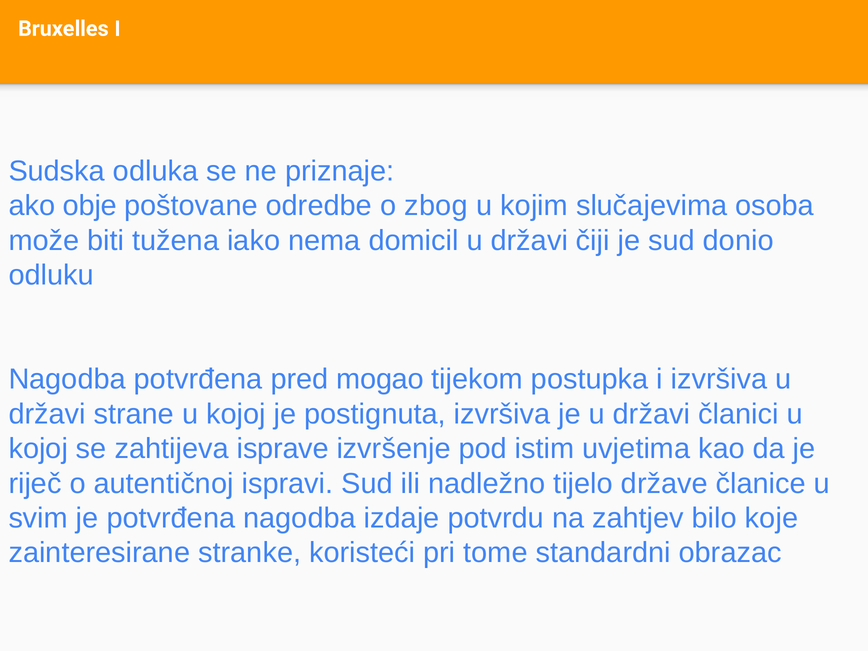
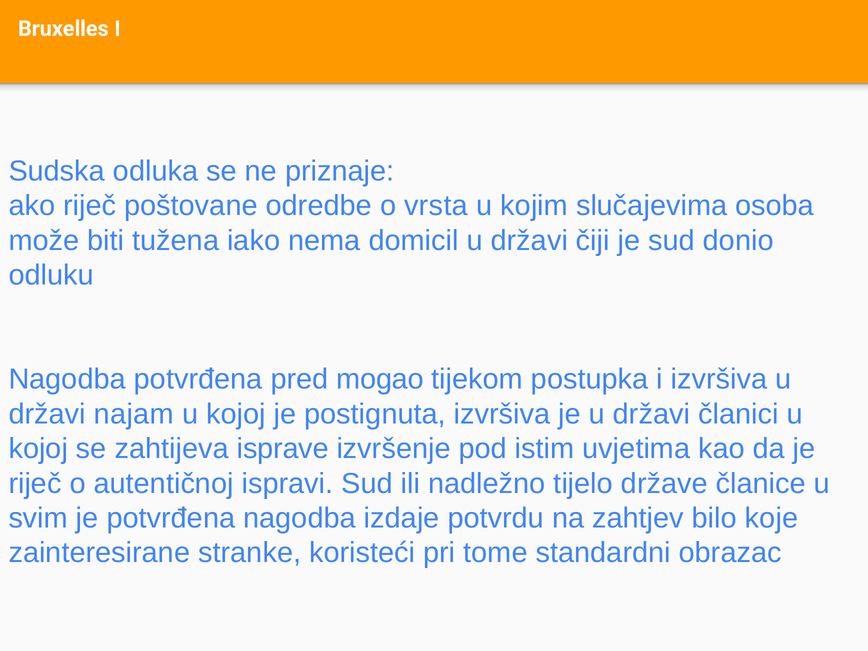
ako obje: obje -> riječ (90, 206)
zbog: zbog -> vrsta (436, 206)
strane: strane -> najam (134, 414)
